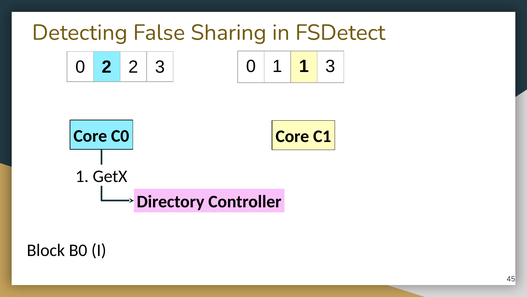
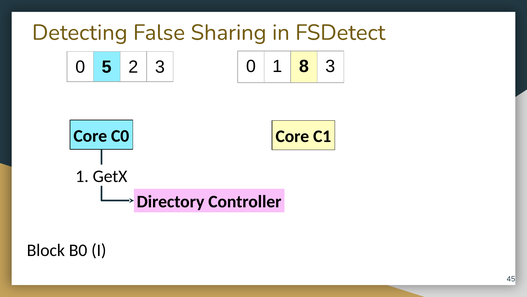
1 1: 1 -> 8 (304, 66)
0 2: 2 -> 5 (107, 67)
